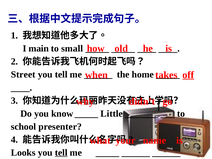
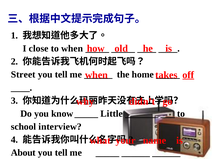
main: main -> close (39, 49)
to small: small -> when (72, 49)
presenter: presenter -> interview (60, 127)
Looks: Looks -> About (23, 153)
tell underline: present -> none (61, 153)
